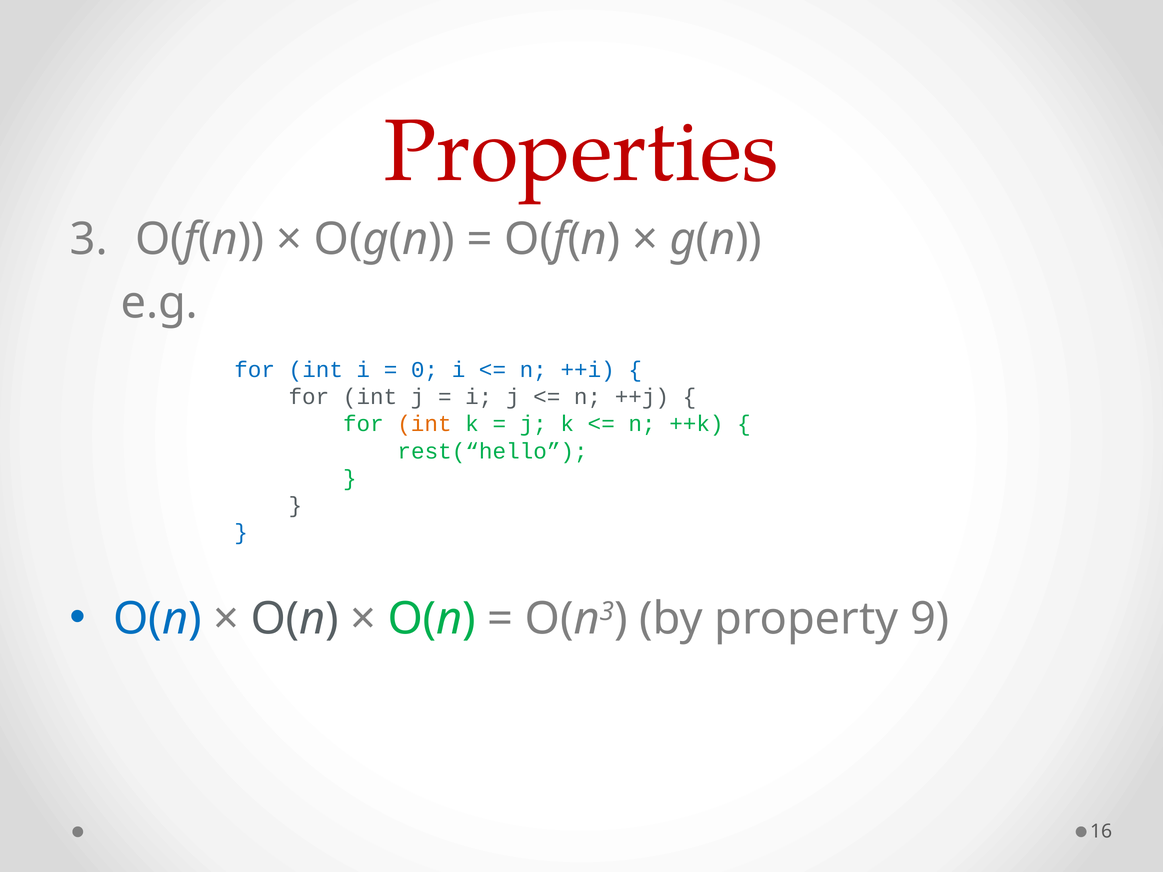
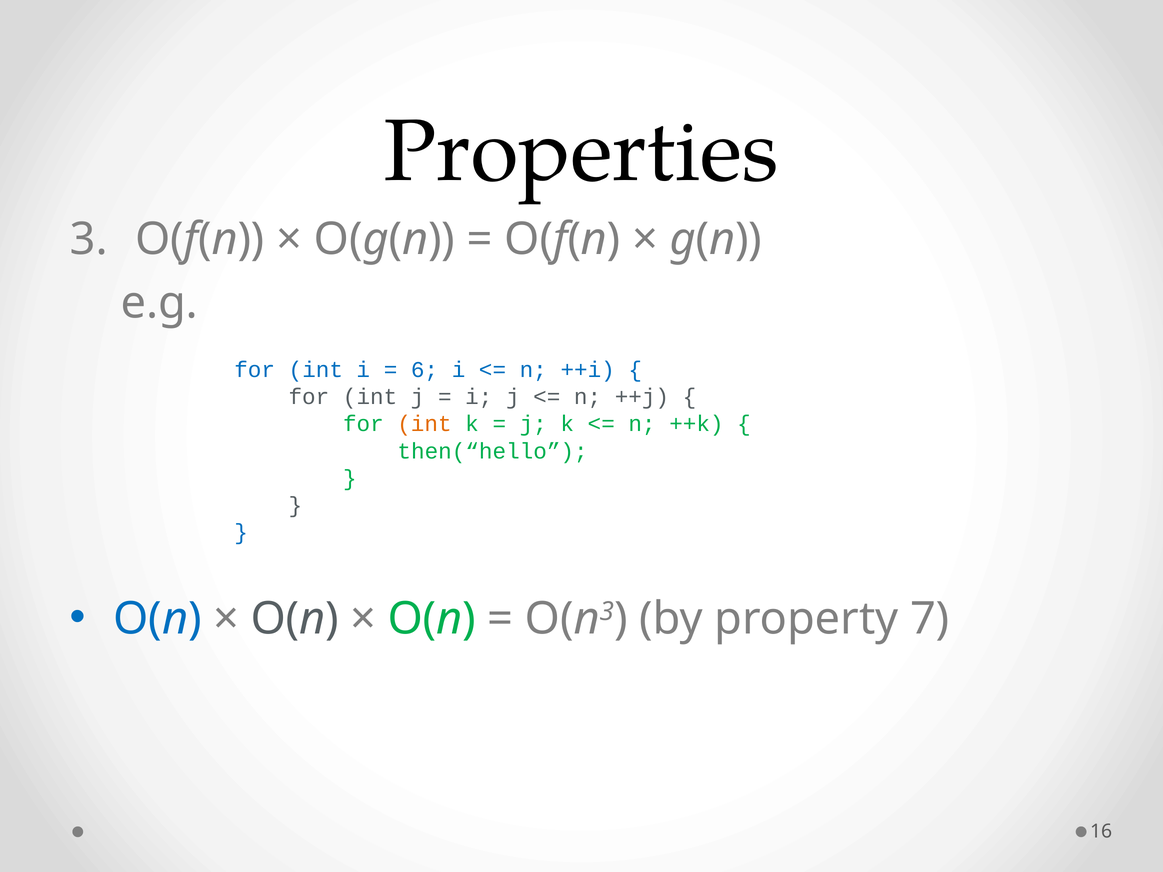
Properties colour: red -> black (581, 151)
0: 0 -> 6 (424, 370)
rest(“hello: rest(“hello -> then(“hello (493, 451)
9: 9 -> 7 (930, 619)
